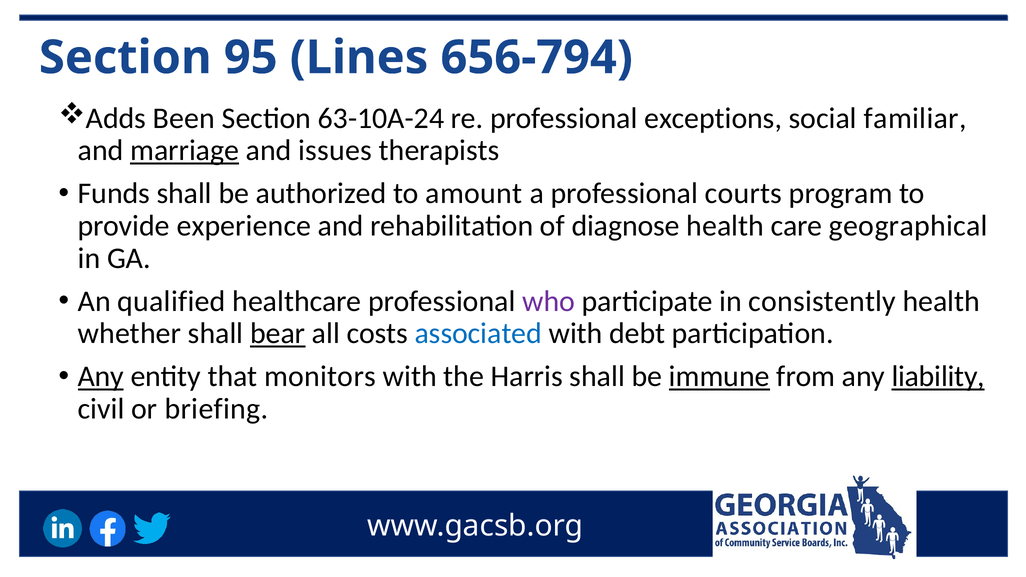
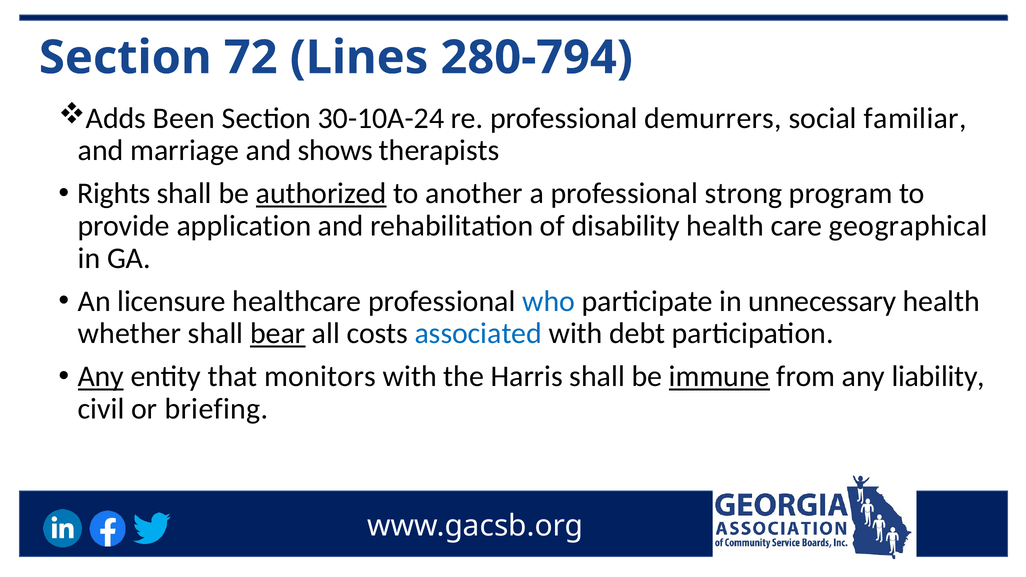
95: 95 -> 72 (251, 58)
656-794: 656-794 -> 280-794 (537, 58)
63-10A-24: 63-10A-24 -> 30-10A-24 (381, 118)
exceptions: exceptions -> demurrers (713, 118)
marriage underline: present -> none (185, 151)
issues: issues -> shows (335, 151)
Funds: Funds -> Rights (114, 194)
authorized underline: none -> present (321, 194)
amount: amount -> another (474, 194)
courts: courts -> strong (744, 194)
experience: experience -> application (244, 226)
diagnose: diagnose -> disability (626, 226)
qualified: qualified -> licensure (172, 301)
who colour: purple -> blue (549, 301)
consistently: consistently -> unnecessary (822, 301)
liability underline: present -> none (938, 377)
